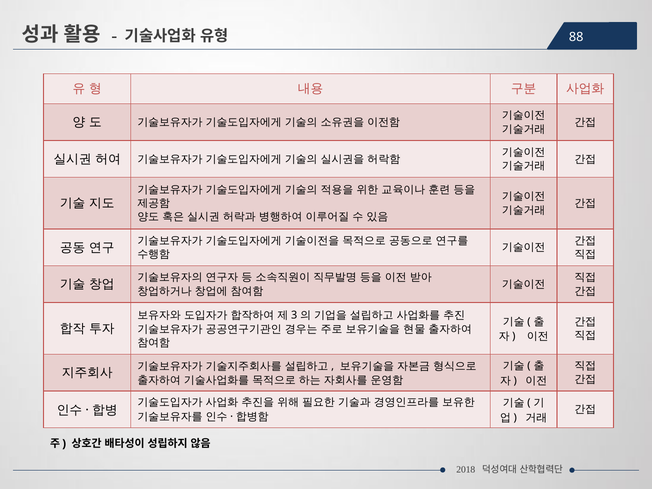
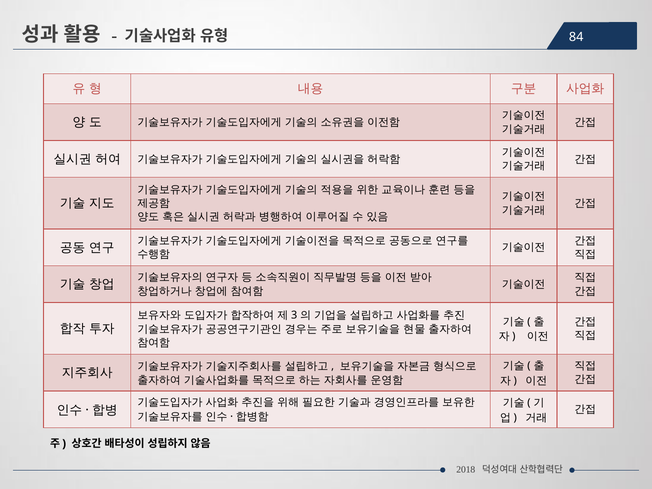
88: 88 -> 84 (576, 37)
